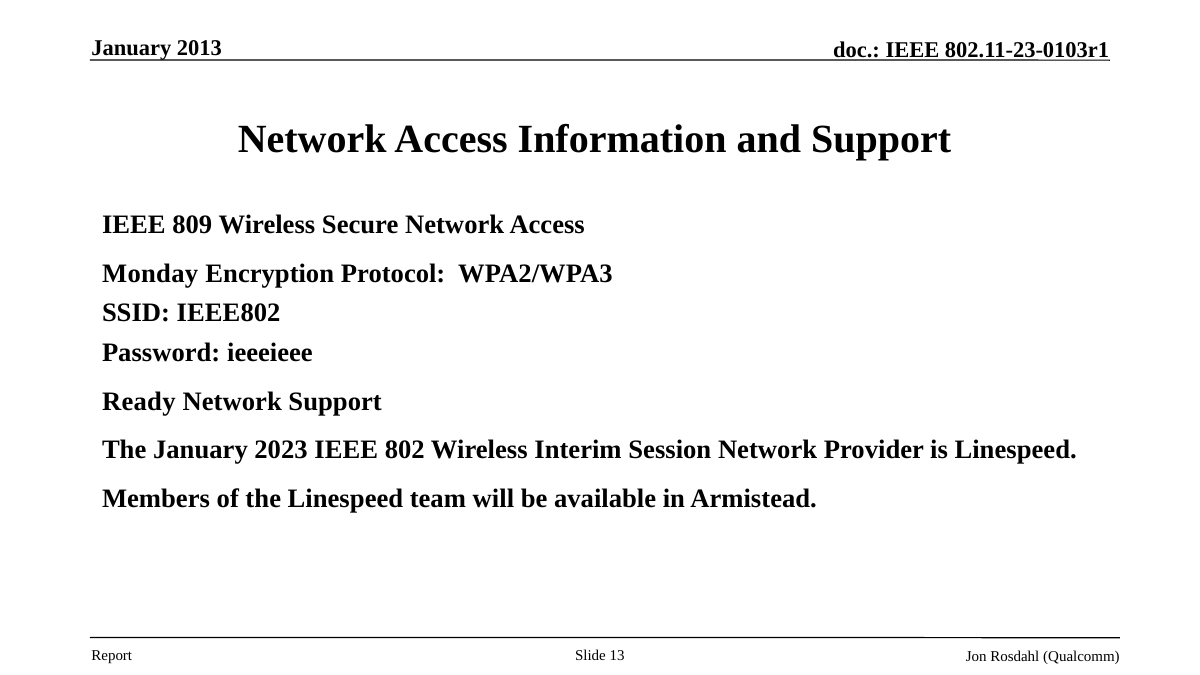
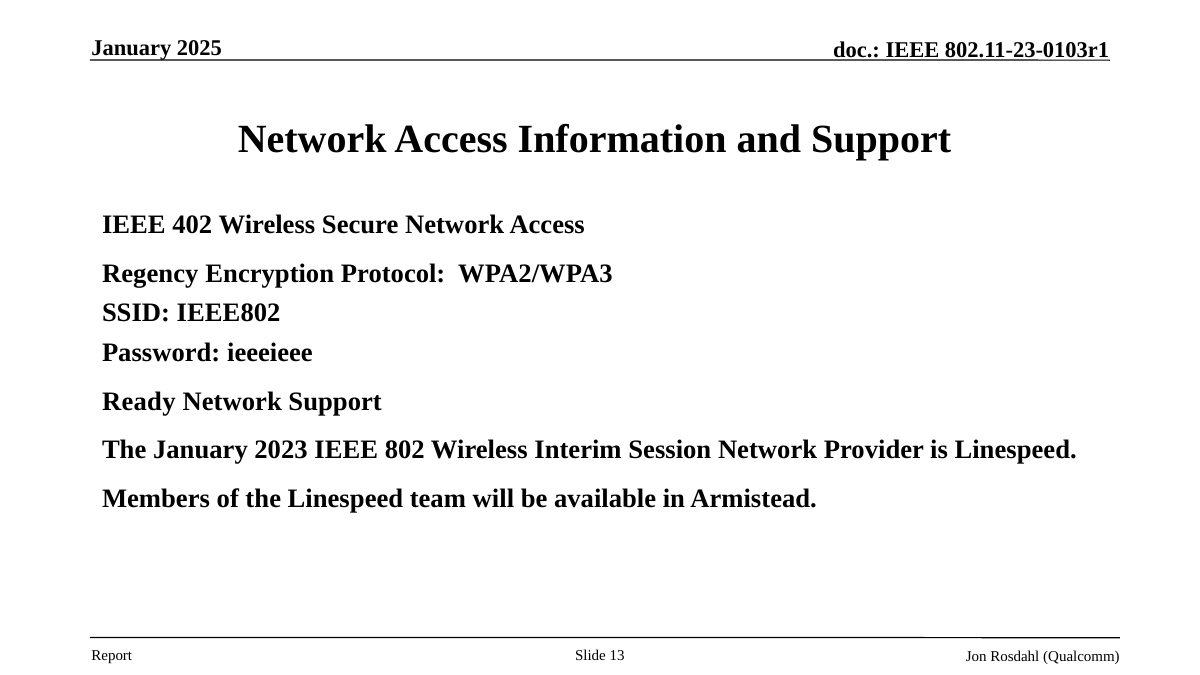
2013: 2013 -> 2025 (199, 48)
809: 809 -> 402 (192, 225)
Monday: Monday -> Regency (150, 274)
